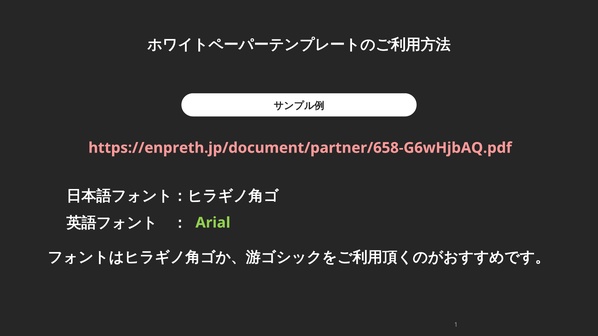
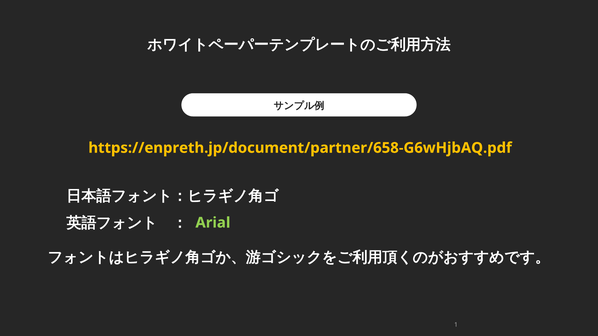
https://enpreth.jp/document/partner/658-G6wHjbAQ.pdf colour: pink -> yellow (300, 148)
